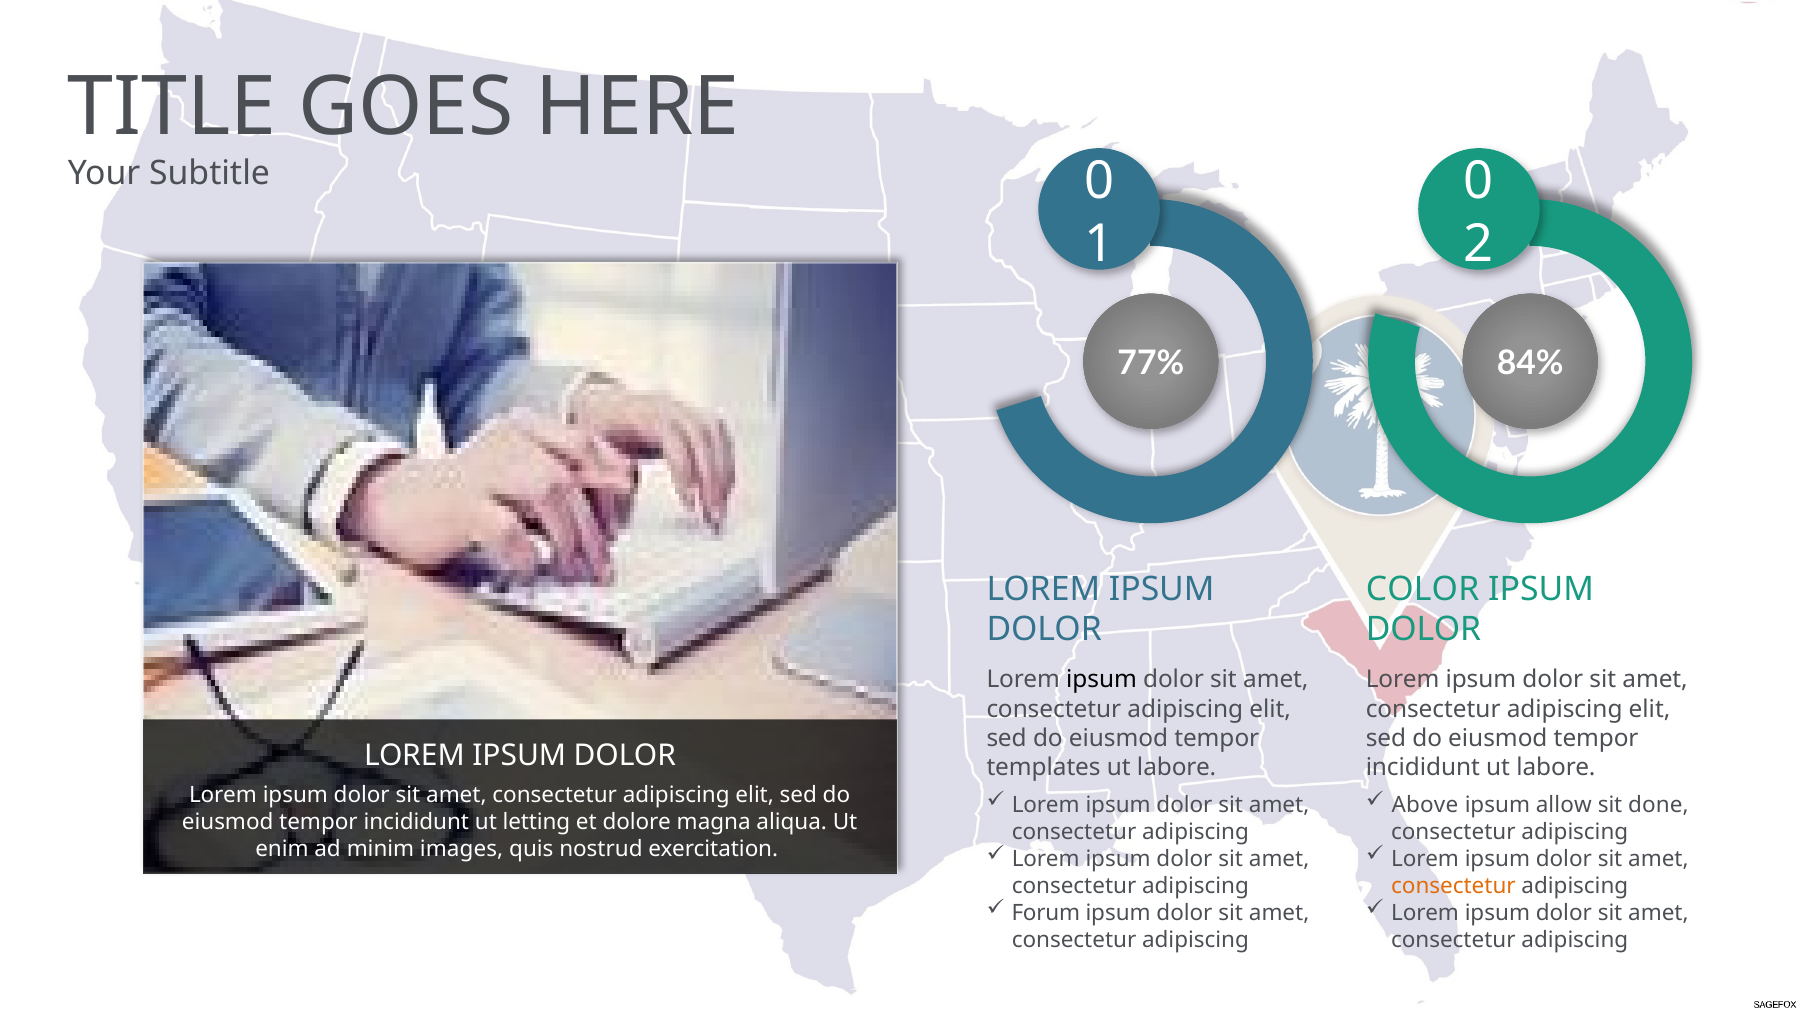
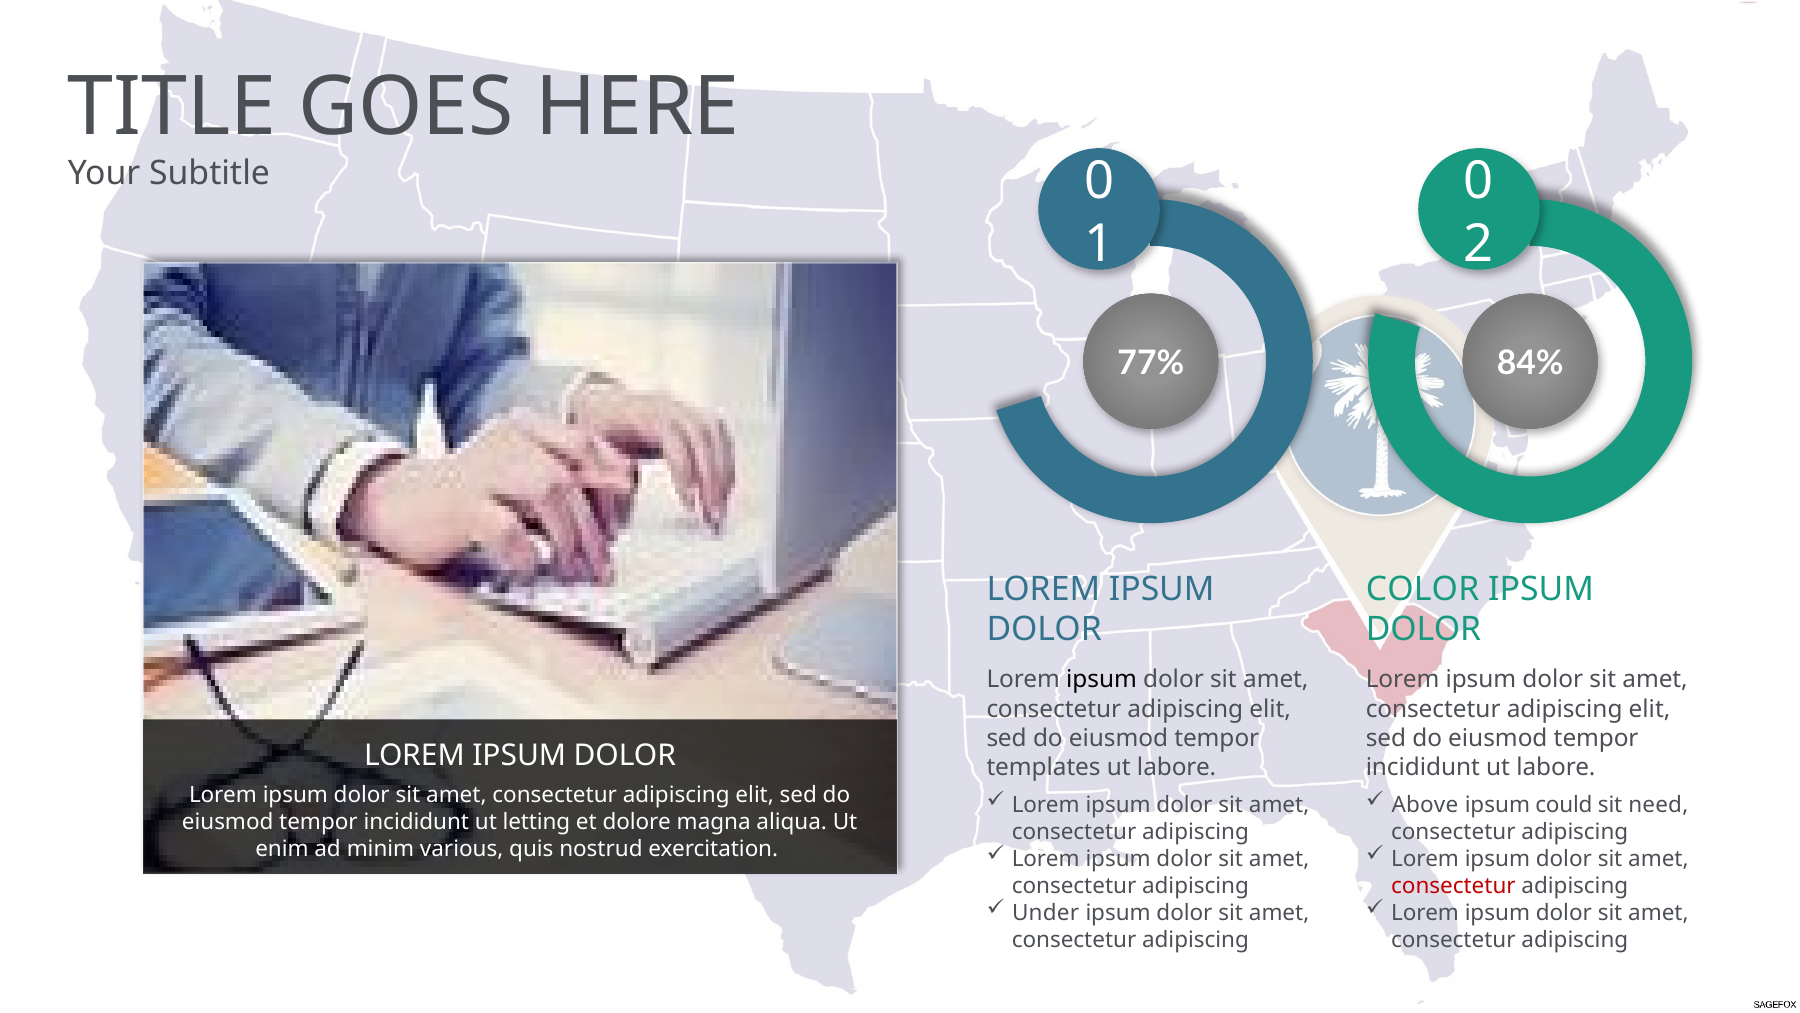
allow: allow -> could (1564, 804)
done: done -> need (1658, 804)
images: images -> various (462, 848)
consectetur colour: orange -> red (1453, 885)
Forum: Forum -> Under (1046, 912)
